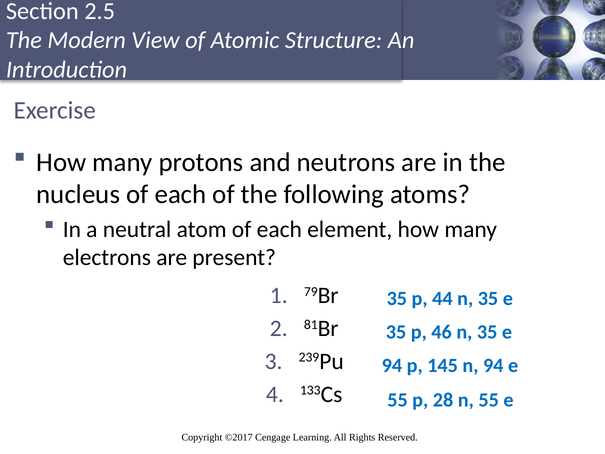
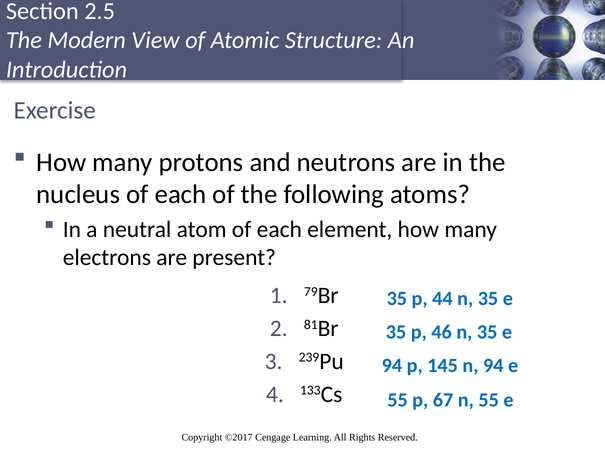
28: 28 -> 67 (443, 400)
